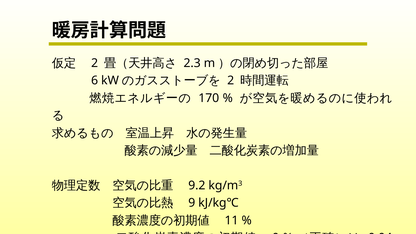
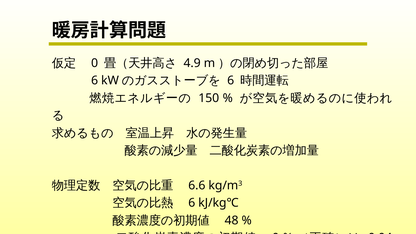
2: 2 -> 0 (95, 63)
2.3: 2.3 -> 4.9 (192, 63)
2: 2 -> 6 (231, 81)
170: 170 -> 150 (209, 98)
9.2: 9.2 -> 6.6 (197, 185)
9: 9 -> 6 (192, 203)
11: 11 -> 48 (232, 220)
